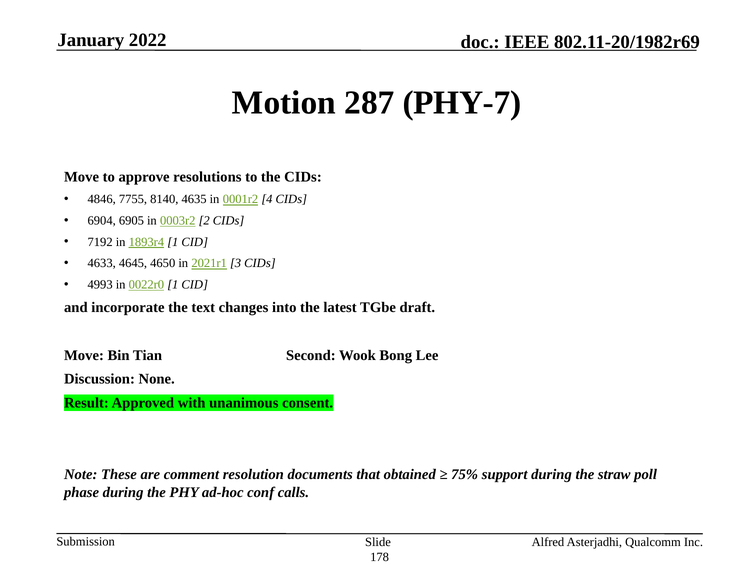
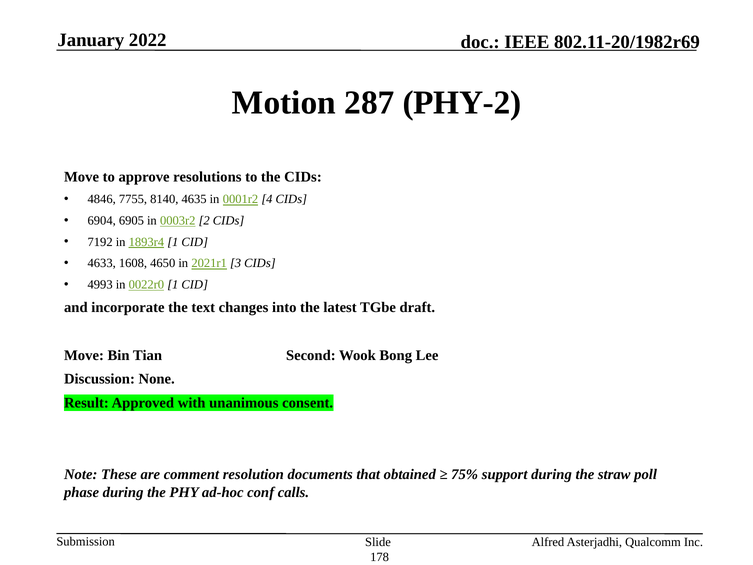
PHY-7: PHY-7 -> PHY-2 (462, 103)
4645: 4645 -> 1608 (133, 263)
